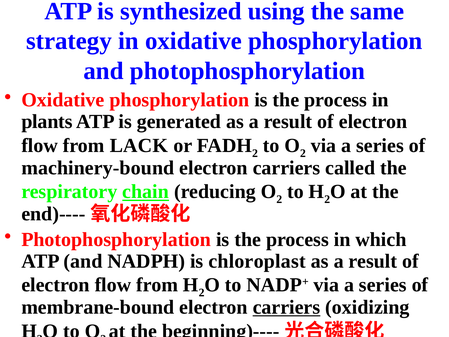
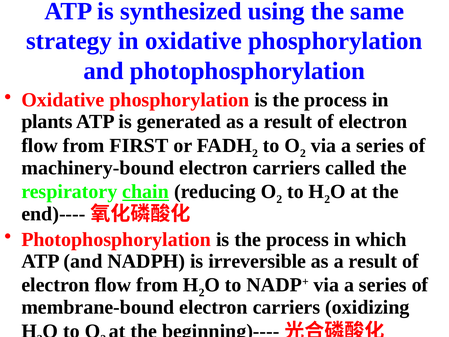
LACK: LACK -> FIRST (139, 145)
chloroplast: chloroplast -> irreversible (257, 261)
carriers underline: present -> none (286, 307)
